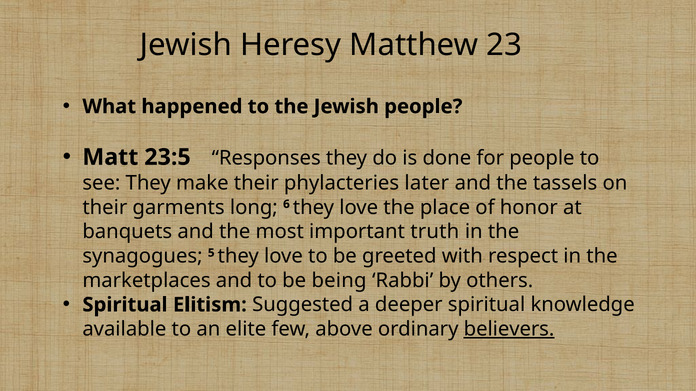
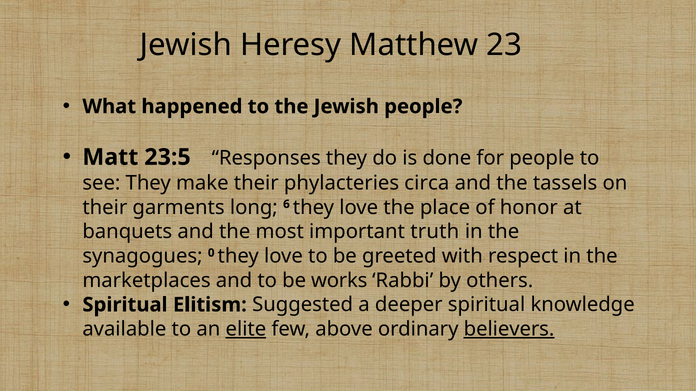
later: later -> circa (427, 183)
5: 5 -> 0 (211, 253)
being: being -> works (339, 281)
elite underline: none -> present (246, 329)
